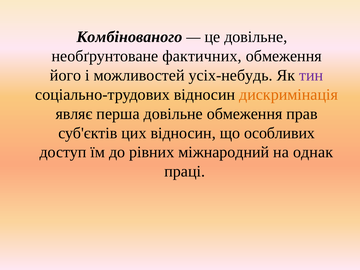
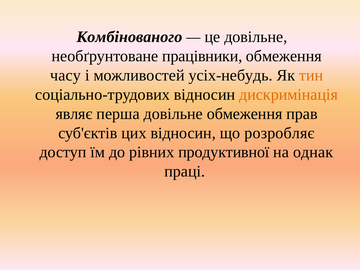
фактичних: фактичних -> працівники (202, 56)
його: його -> часу (65, 75)
тин colour: purple -> orange (311, 75)
особливих: особливих -> розробляє (279, 133)
міжнародний: міжнародний -> продуктивної (224, 152)
